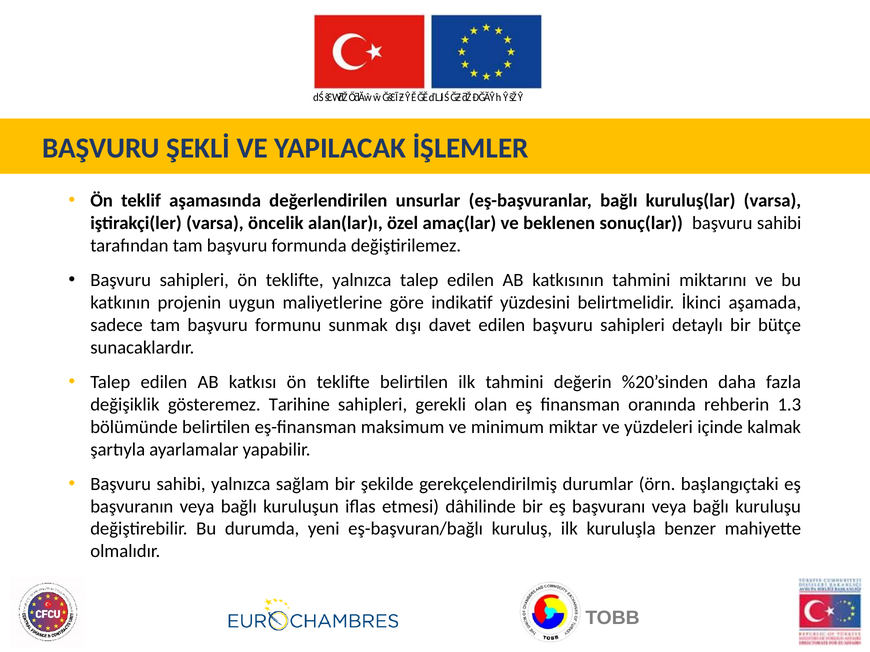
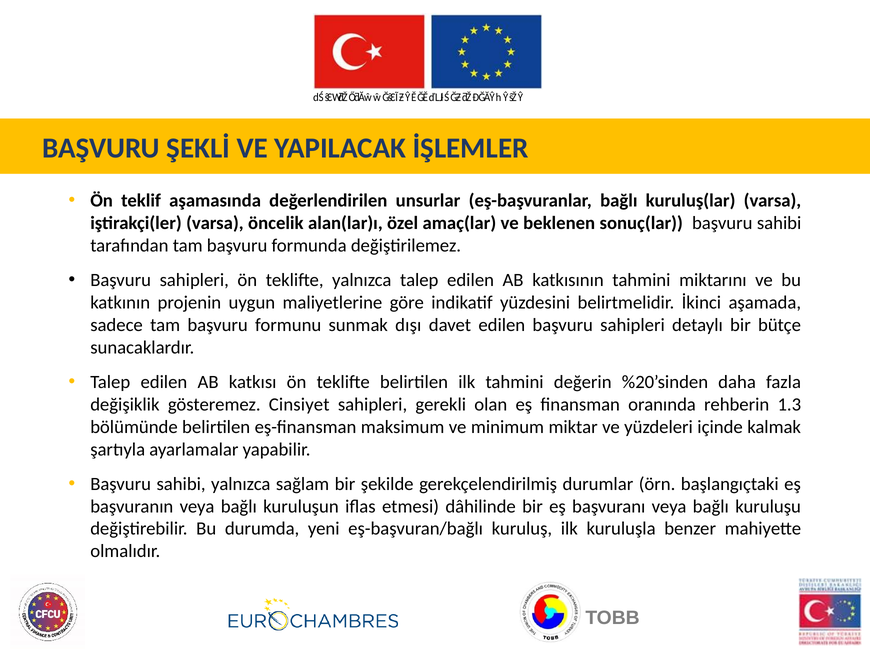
Tarihine: Tarihine -> Cinsiyet (299, 405)
